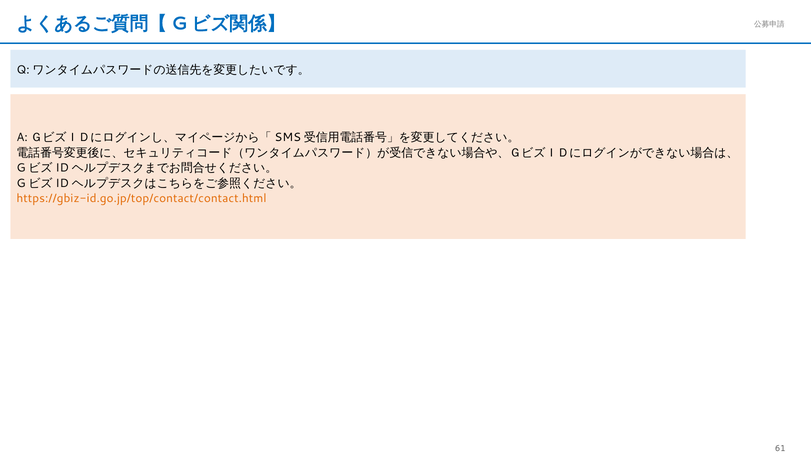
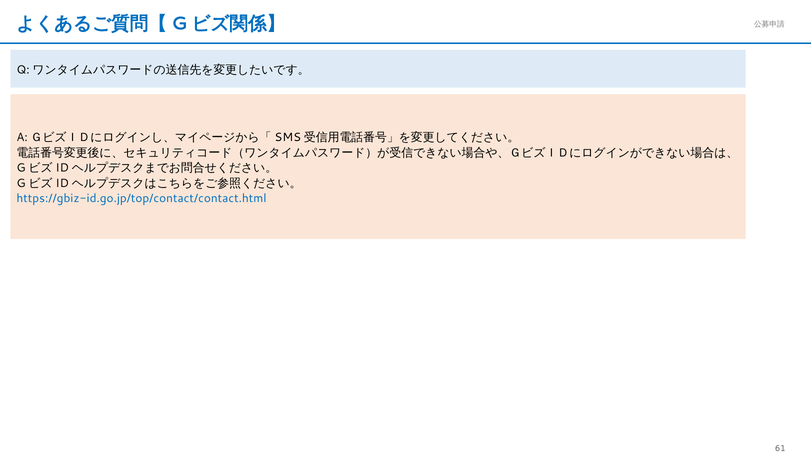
https://gbiz-id.go.jp/top/contact/contact.html colour: orange -> blue (142, 198)
